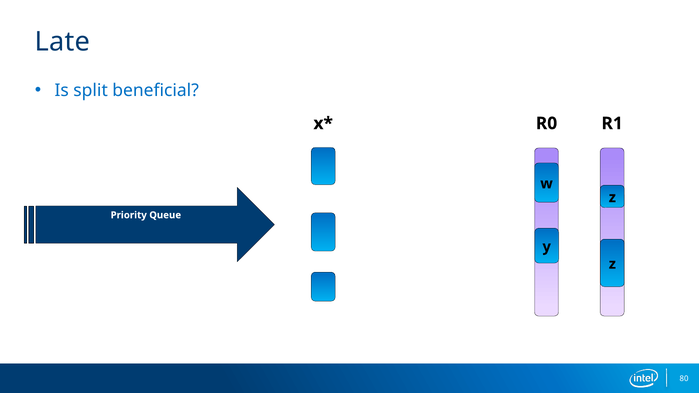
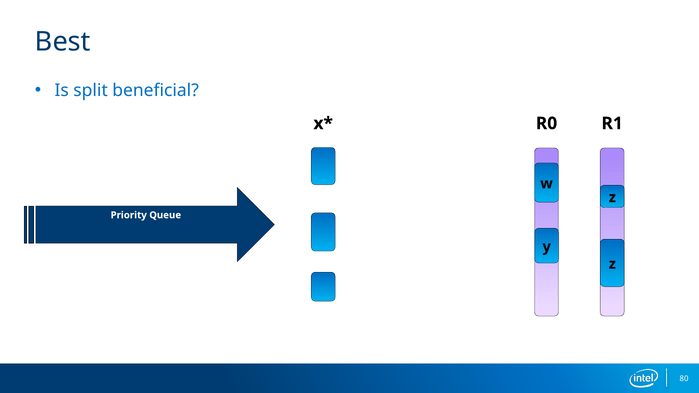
Late: Late -> Best (63, 42)
